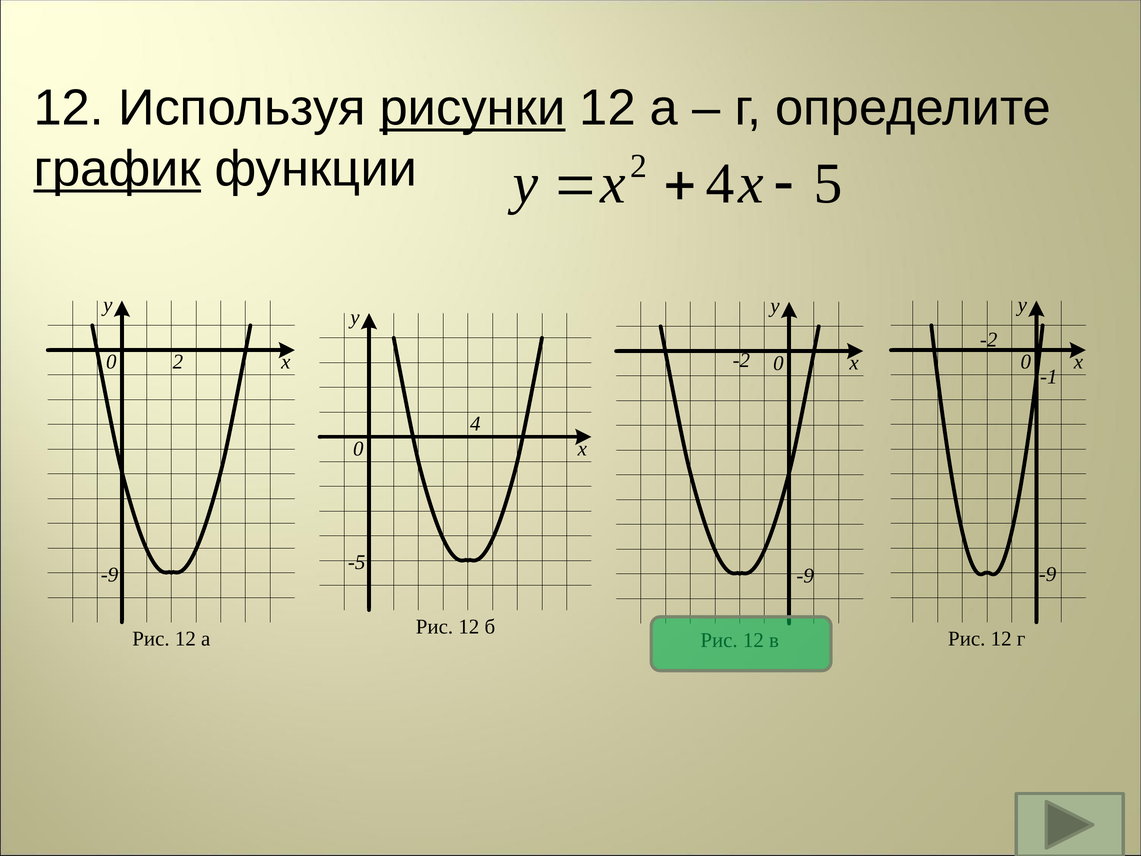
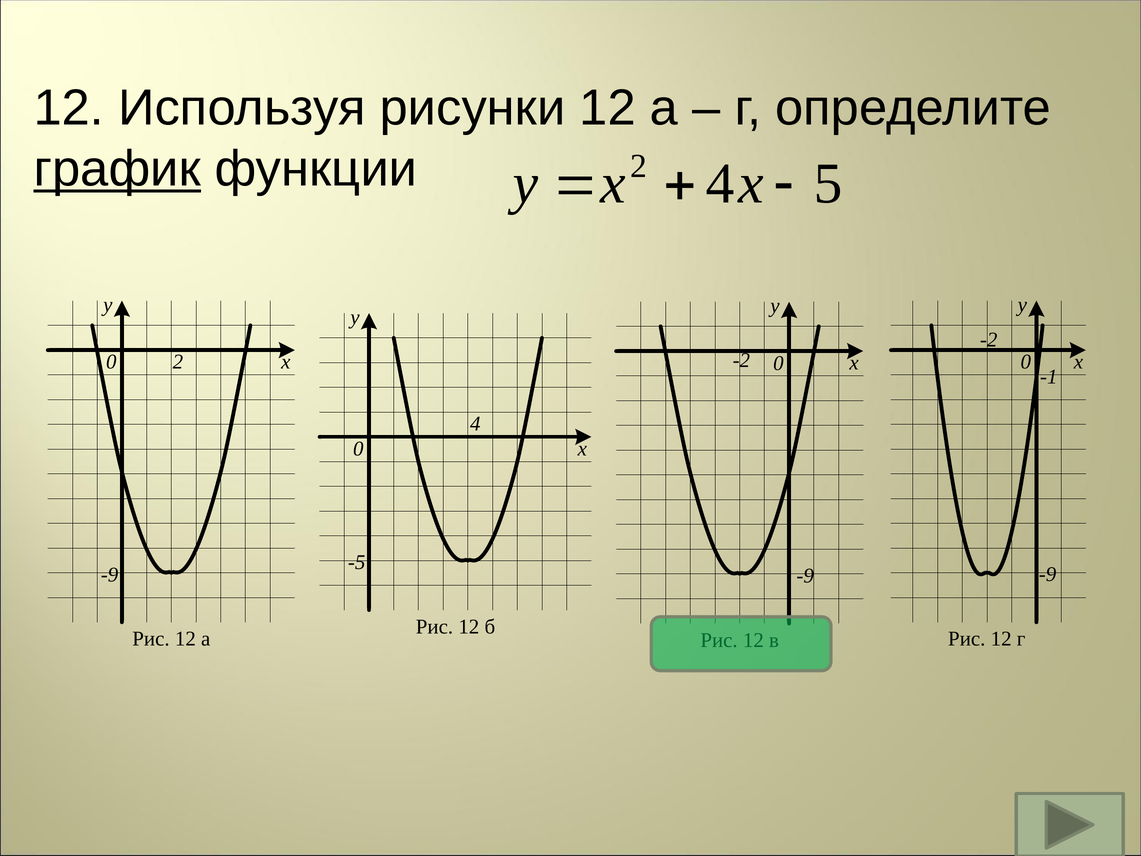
рисунки underline: present -> none (473, 108)
